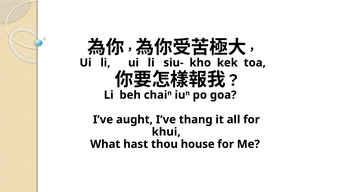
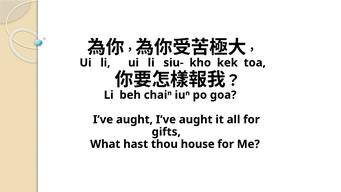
thang: thang -> aught (196, 119)
khui: khui -> gifts (166, 132)
